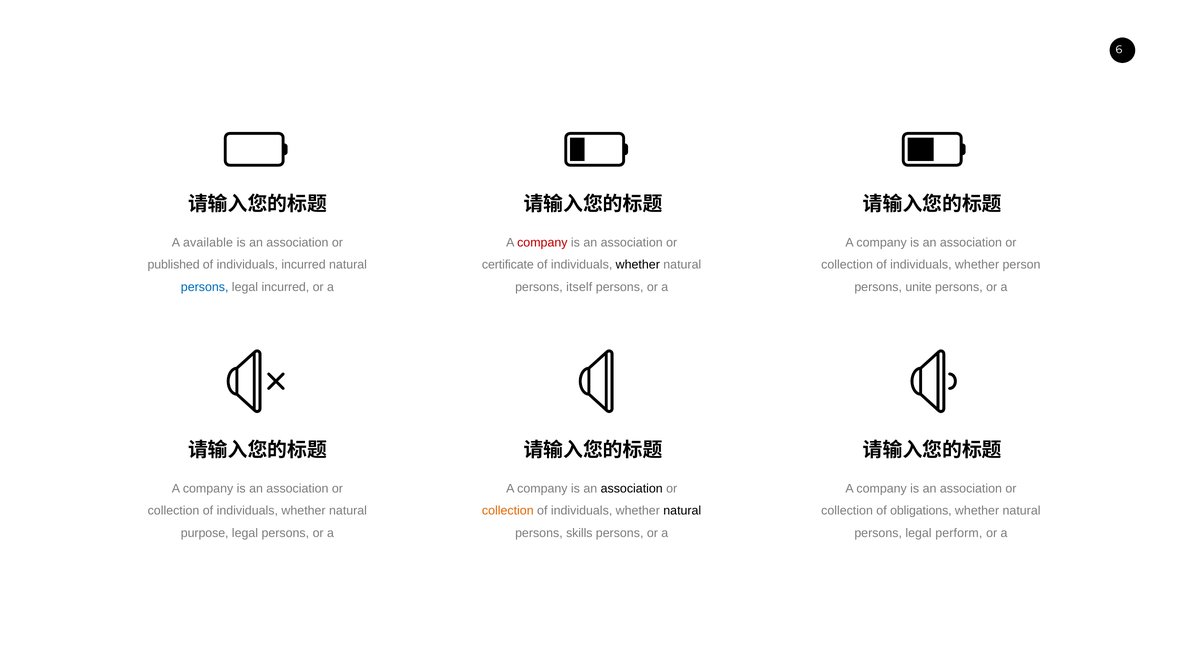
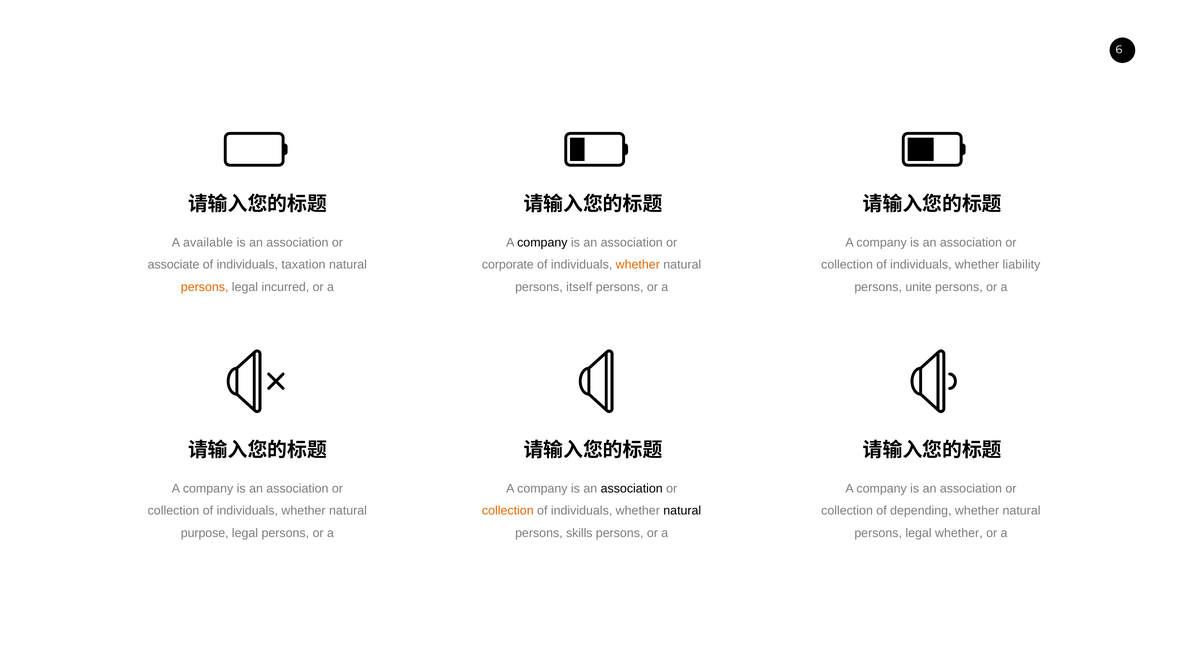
company colour: red -> black (542, 243)
published: published -> associate (174, 265)
individuals incurred: incurred -> taxation (303, 265)
certificate: certificate -> corporate (508, 265)
whether colour: black -> orange (638, 265)
person: person -> liability (1022, 265)
persons colour: blue -> orange (205, 287)
obligations: obligations -> depending (921, 511)
legal perform: perform -> whether (959, 533)
